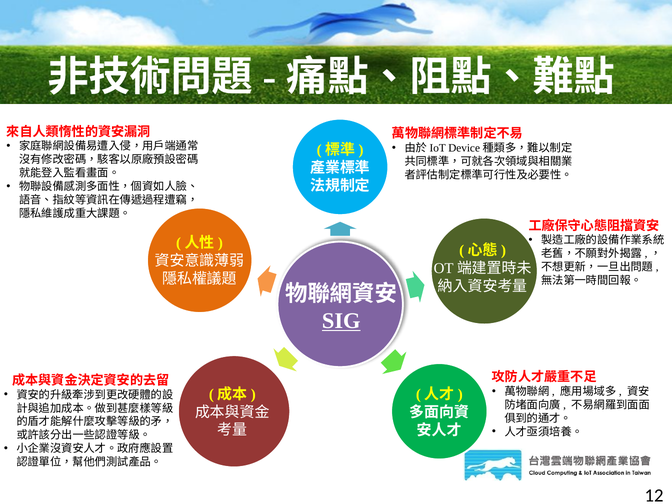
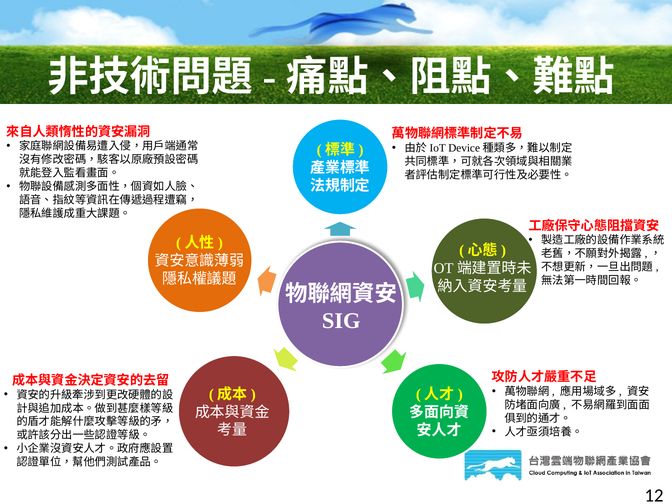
SIG underline: present -> none (341, 321)
